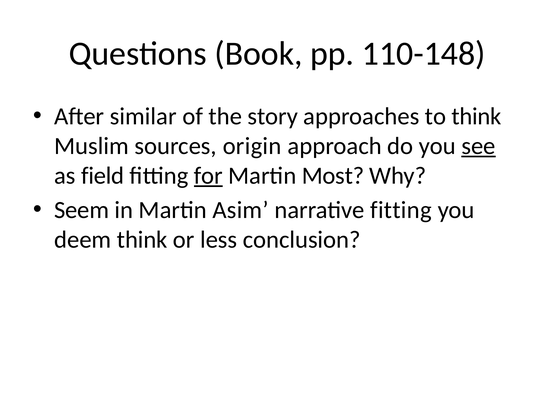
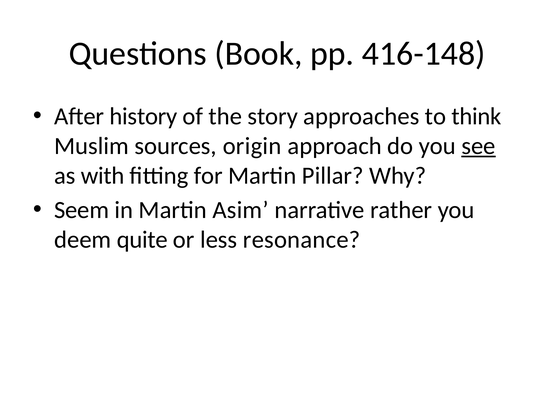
110-148: 110-148 -> 416-148 (424, 54)
similar: similar -> history (143, 116)
field: field -> with (103, 176)
for underline: present -> none (208, 176)
Most: Most -> Pillar (333, 176)
narrative fitting: fitting -> rather (401, 210)
deem think: think -> quite (142, 240)
conclusion: conclusion -> resonance (302, 240)
